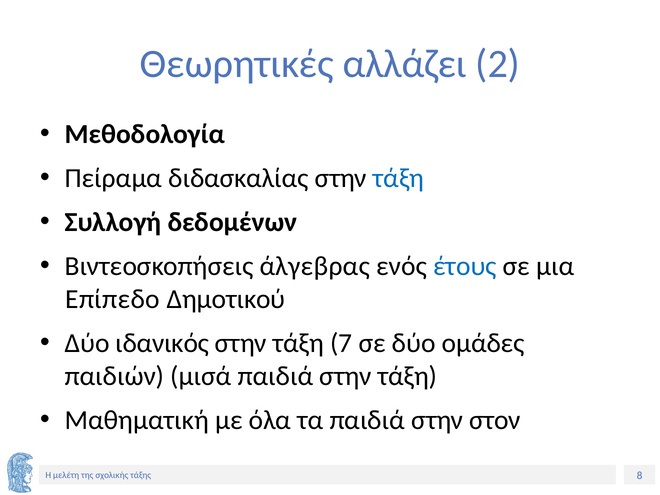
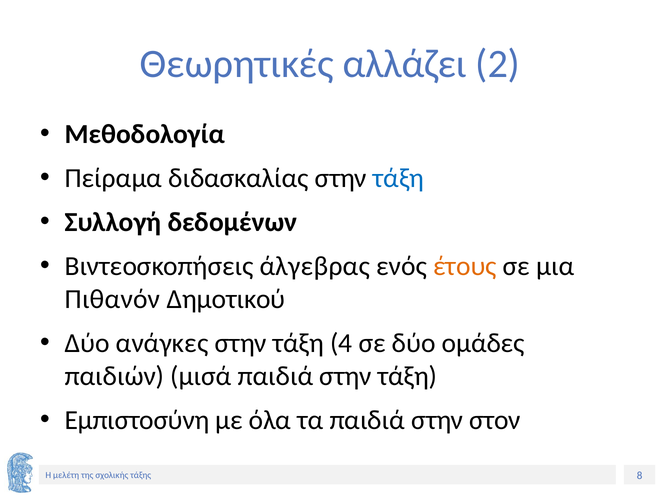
έτους colour: blue -> orange (465, 266)
Επίπεδο: Επίπεδο -> Πιθανόν (113, 299)
ιδανικός: ιδανικός -> ανάγκες (162, 343)
7: 7 -> 4 (341, 343)
Μαθηματική: Μαθηματική -> Εμπιστοσύνη (137, 420)
